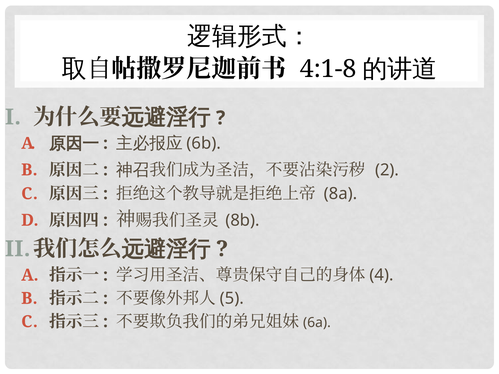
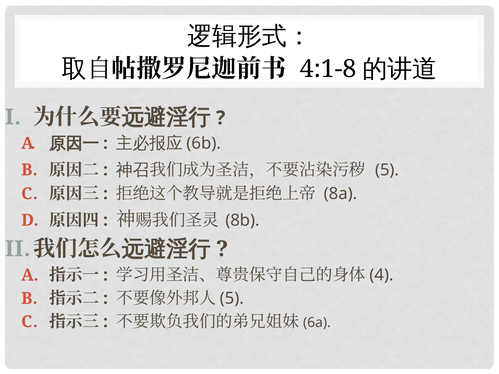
2: 2 -> 5 (387, 170)
